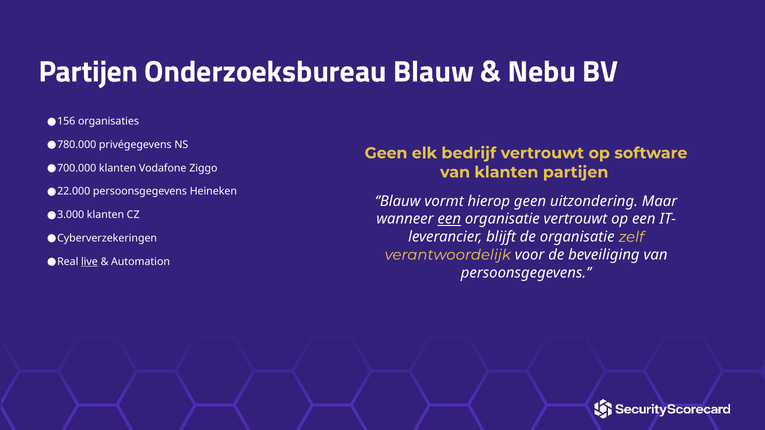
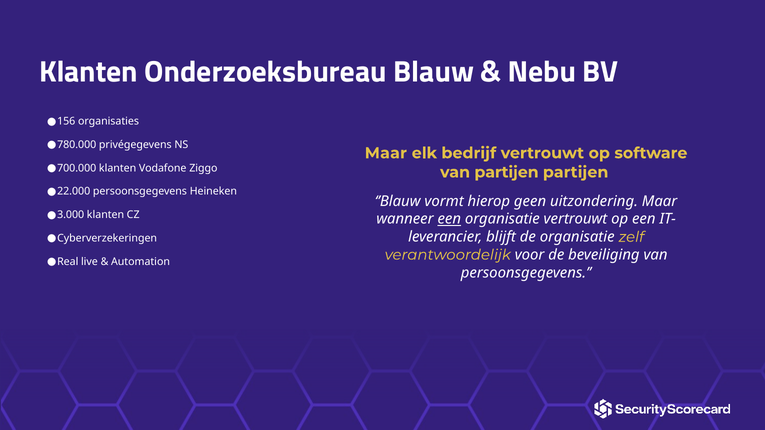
Partijen: Partijen -> Klanten (88, 72)
Geen: Geen -> Maar (386, 153)
van klanten: klanten -> partijen (507, 172)
live underline: present -> none (89, 262)
